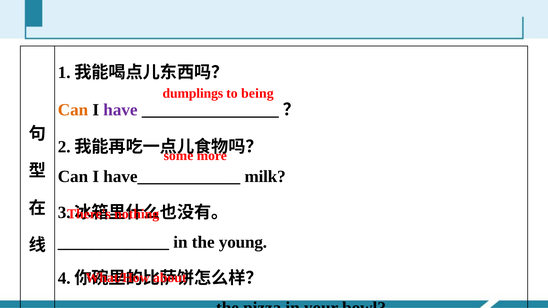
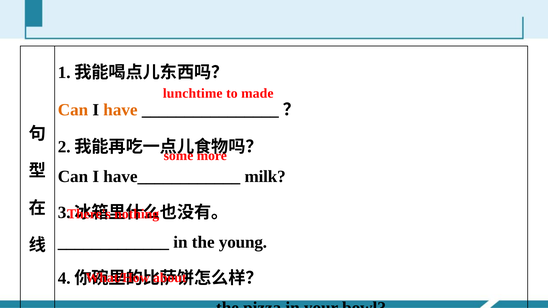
dumplings: dumplings -> lunchtime (193, 93)
being: being -> made (257, 93)
have colour: purple -> orange (120, 110)
